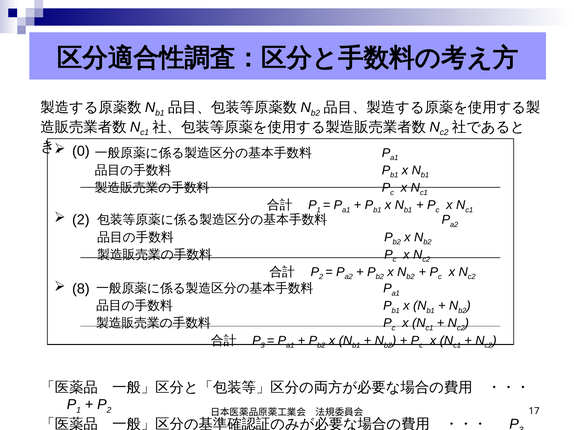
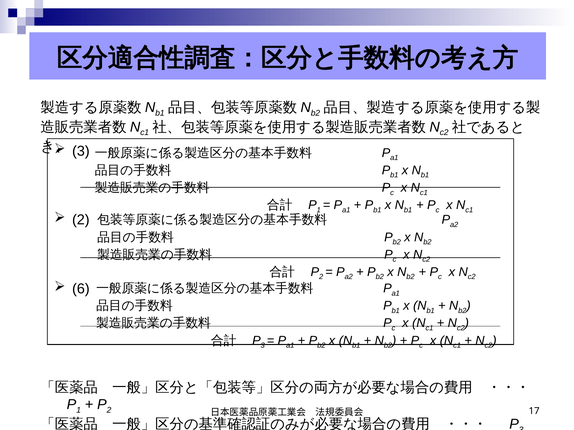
0: 0 -> 3 (81, 151)
8: 8 -> 6 (81, 289)
